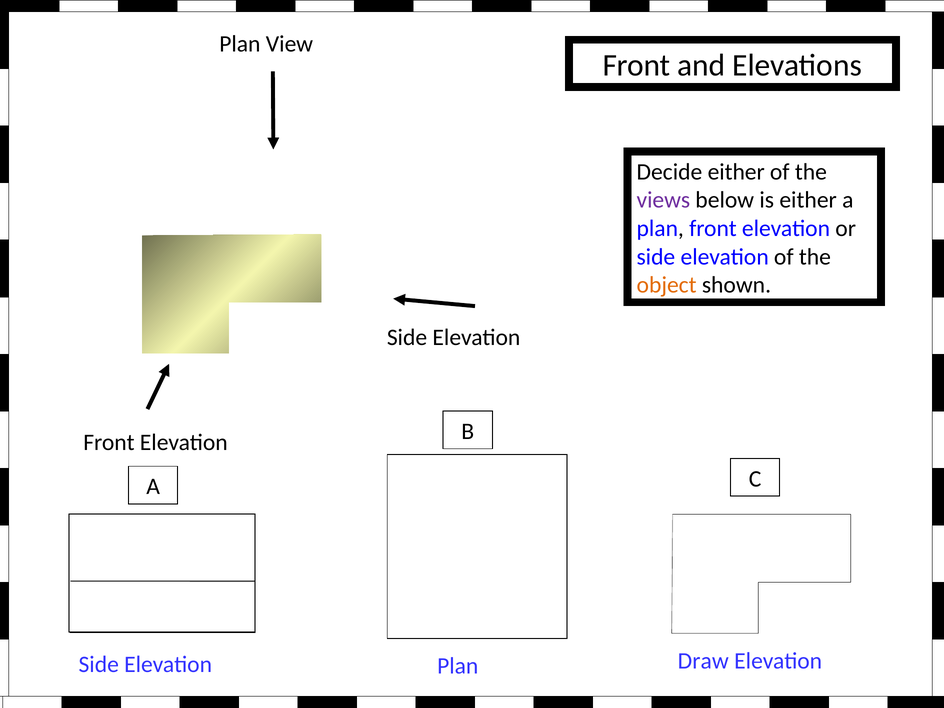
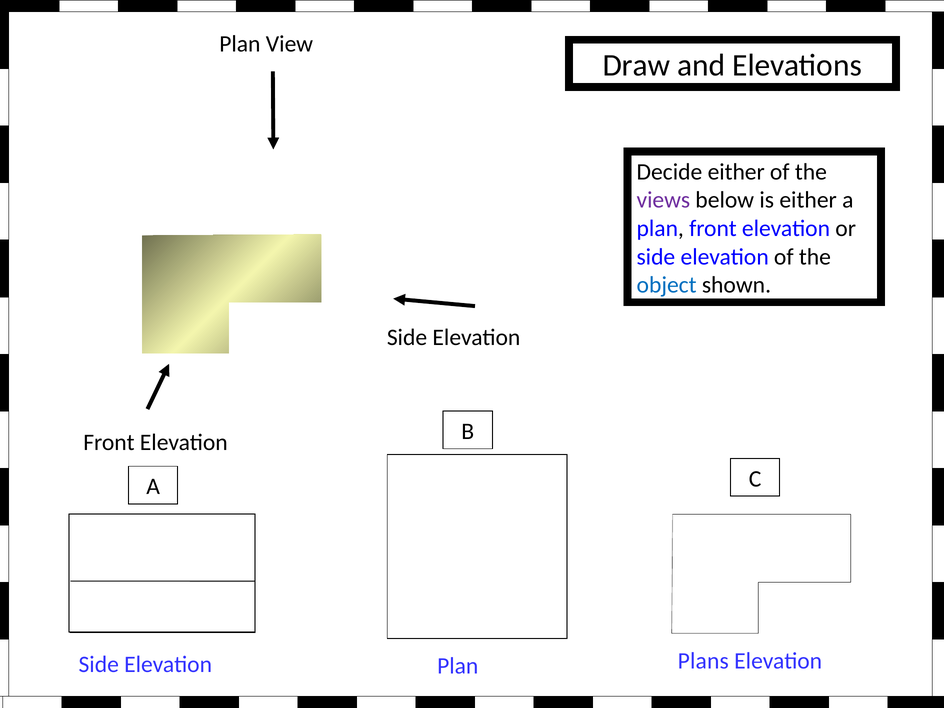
Front: Front -> Draw (636, 66)
object colour: orange -> blue (667, 285)
Draw: Draw -> Plans (703, 661)
